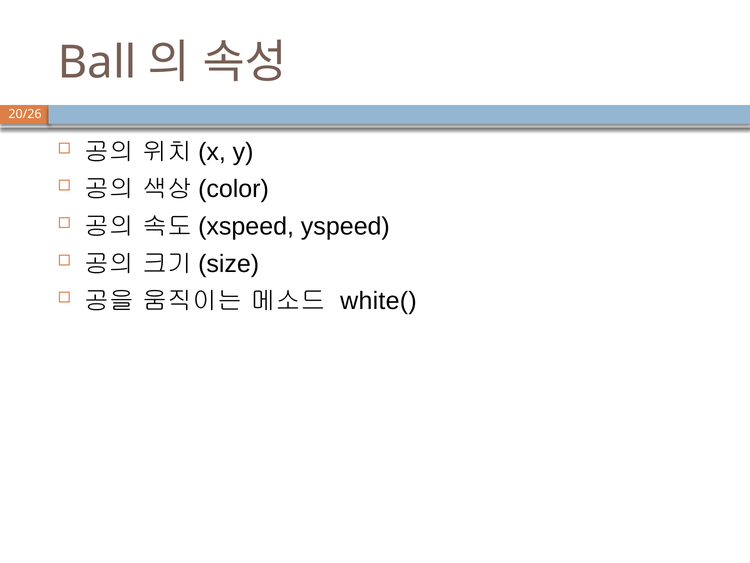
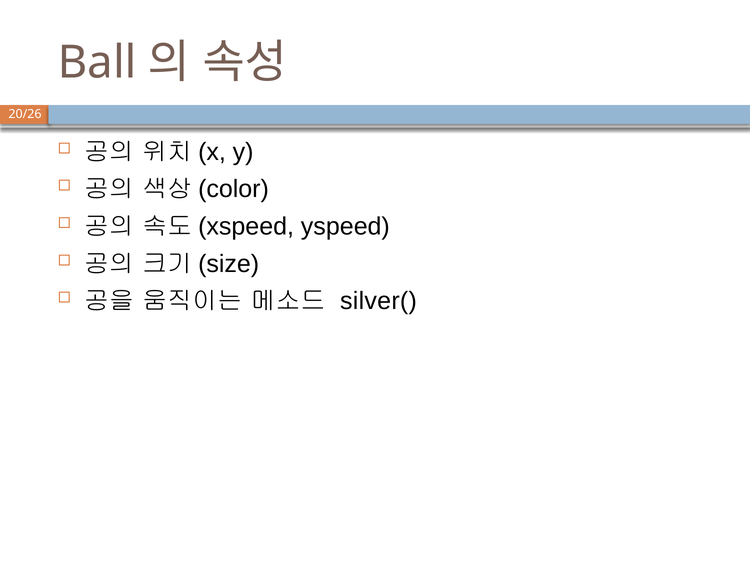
white(: white( -> silver( (378, 301)
